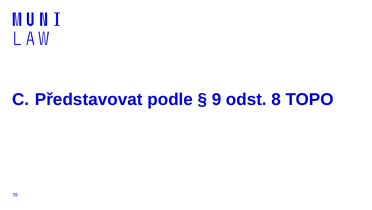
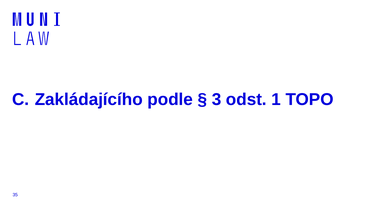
Představovat: Představovat -> Zakládajícího (89, 99)
9: 9 -> 3 (217, 99)
8: 8 -> 1 (276, 99)
